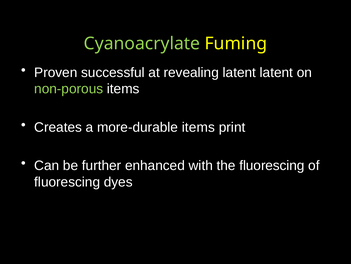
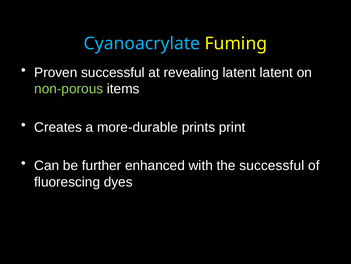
Cyanoacrylate colour: light green -> light blue (142, 43)
more-durable items: items -> prints (198, 127)
the fluorescing: fluorescing -> successful (272, 165)
